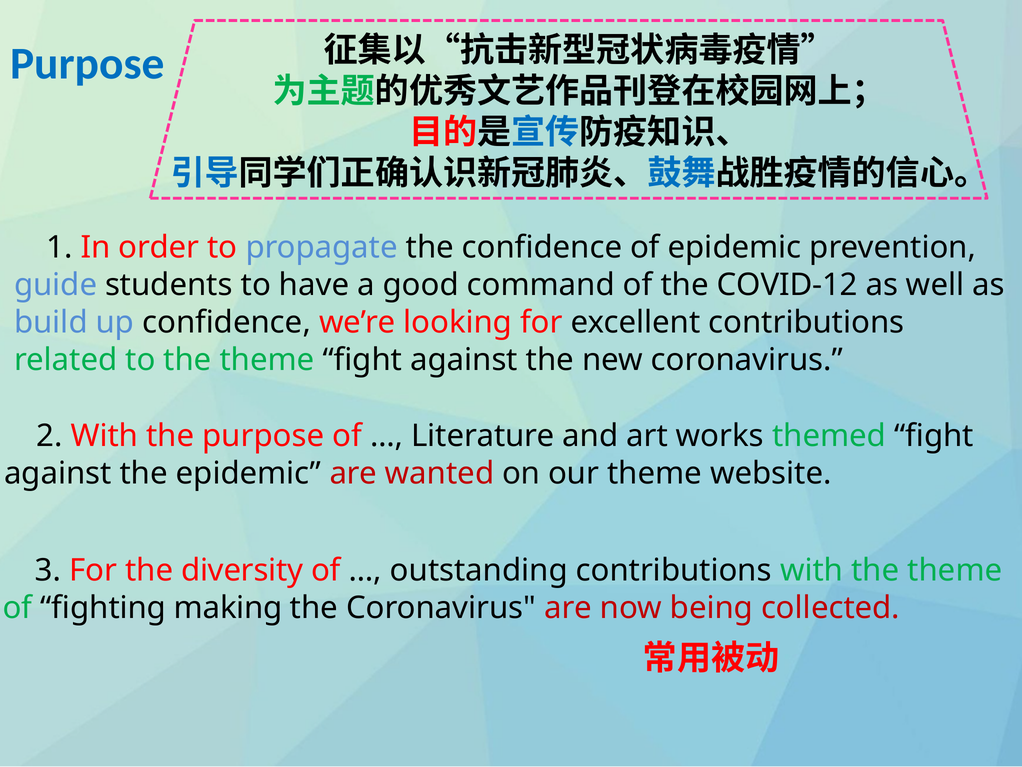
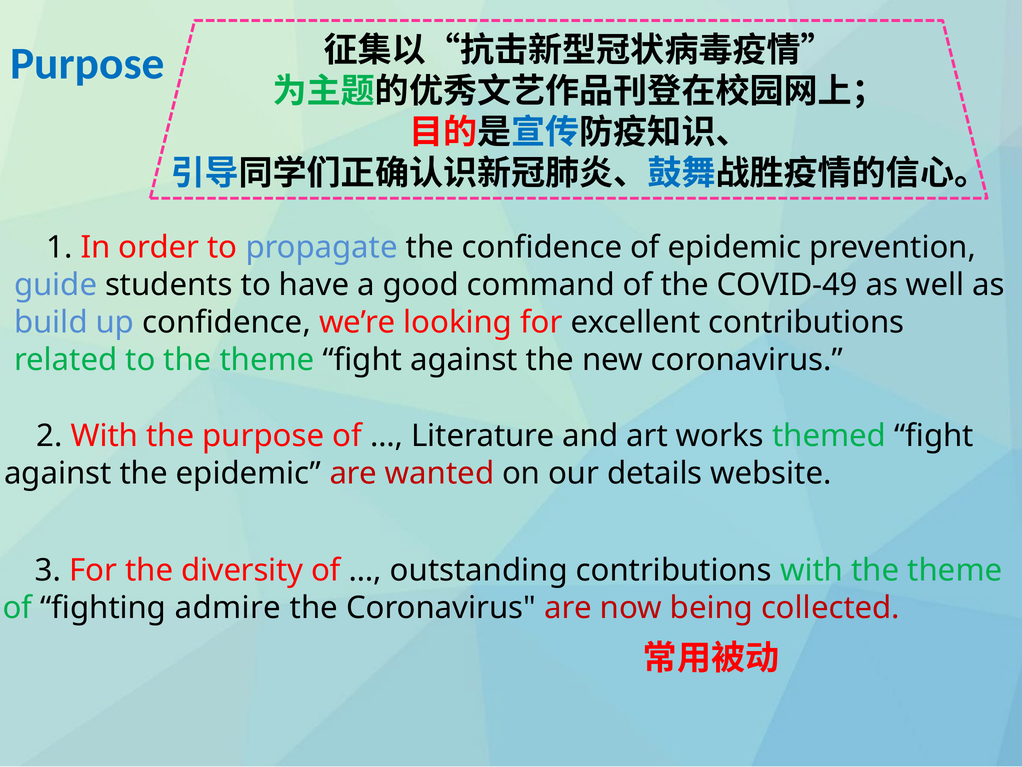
COVID-12: COVID-12 -> COVID-49 (787, 285)
our theme: theme -> details (655, 473)
making: making -> admire (228, 608)
